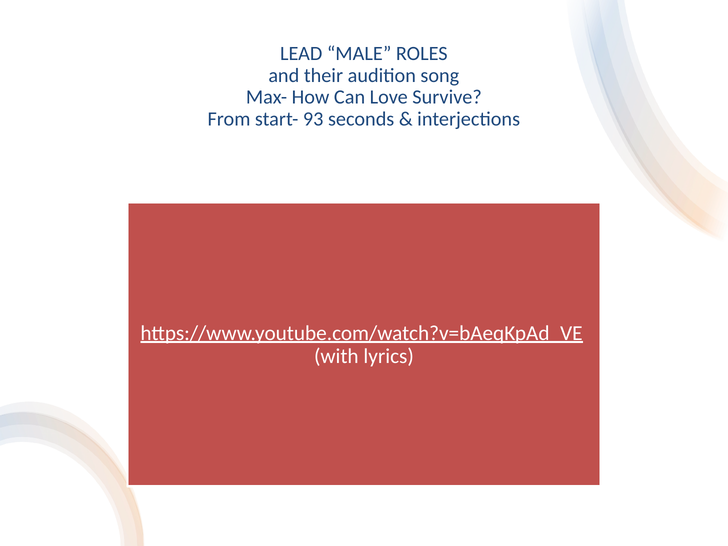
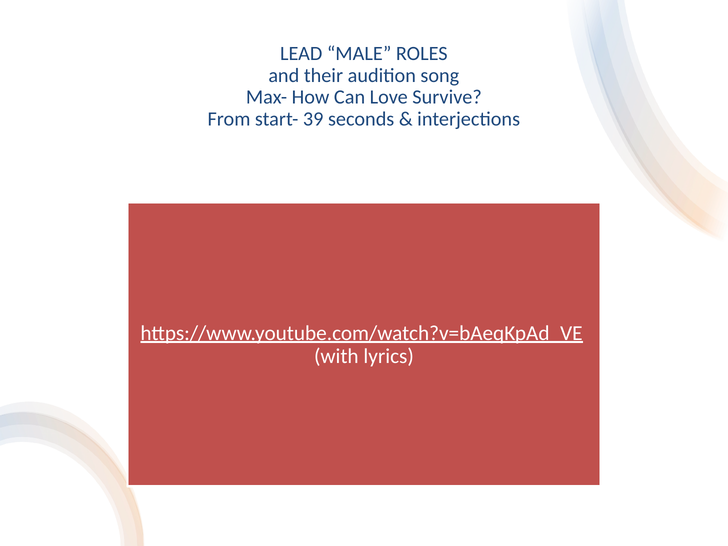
93: 93 -> 39 (313, 119)
